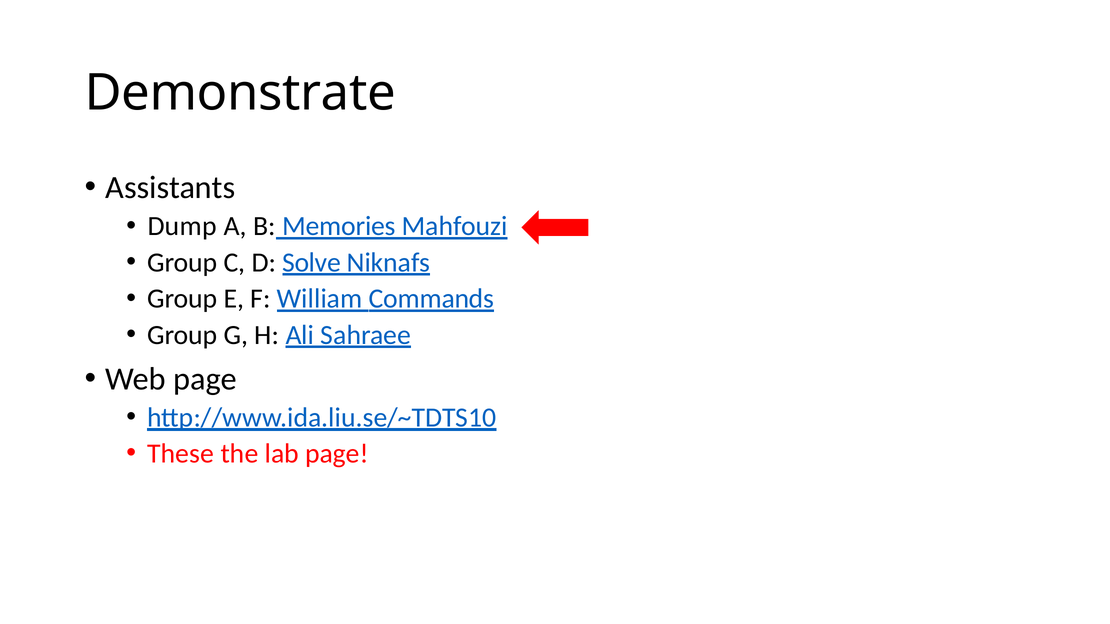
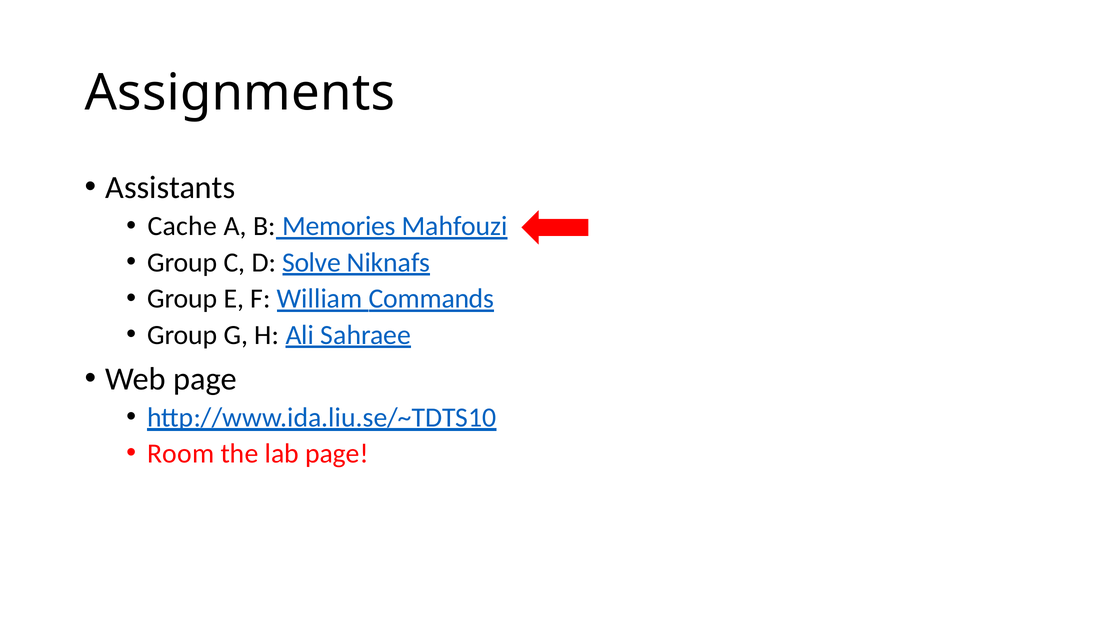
Demonstrate: Demonstrate -> Assignments (240, 93)
Dump: Dump -> Cache (182, 226)
These: These -> Room (181, 454)
